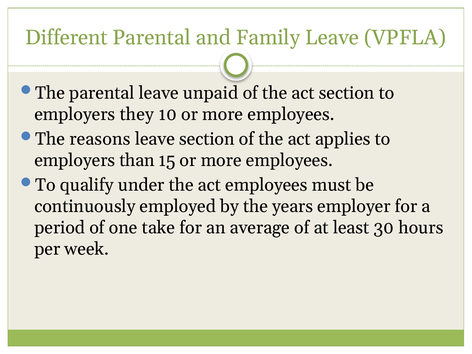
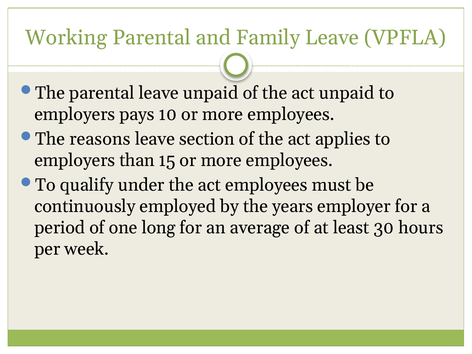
Different: Different -> Working (66, 38)
act section: section -> unpaid (347, 93)
they: they -> pays (137, 114)
take: take -> long (159, 228)
